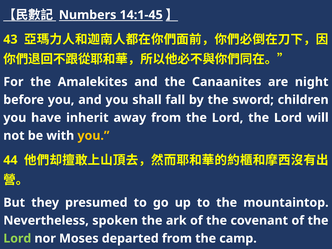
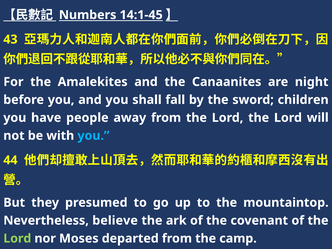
inherit: inherit -> people (87, 118)
you colour: yellow -> light blue (93, 136)
spoken: spoken -> believe (115, 221)
